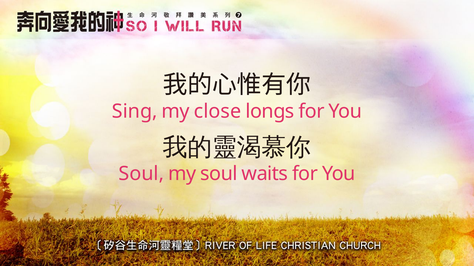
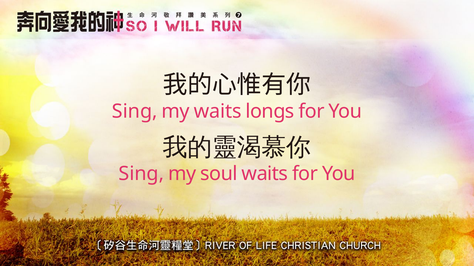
my close: close -> waits (218, 112)
Soul: Soul -> Sing (141, 174)
